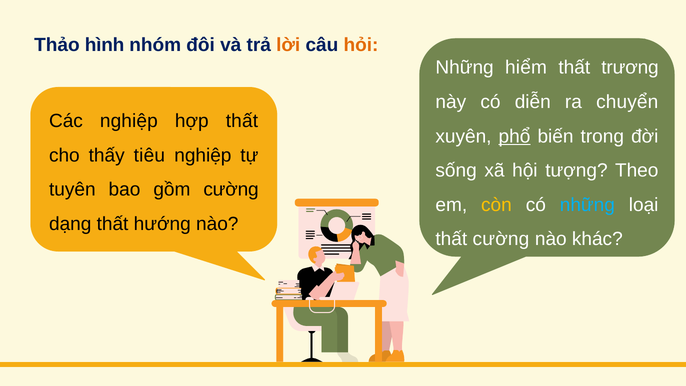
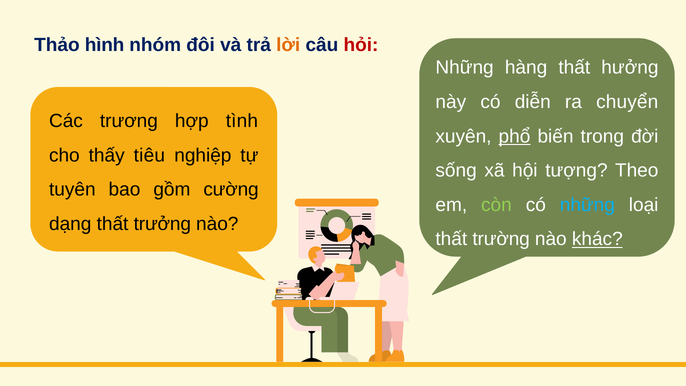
hỏi colour: orange -> red (361, 45)
hiểm: hiểm -> hàng (526, 68)
trương: trương -> hưởng (630, 68)
Các nghiệp: nghiệp -> trương (129, 121)
hợp thất: thất -> tình (242, 121)
còn colour: yellow -> light green (496, 205)
hướng: hướng -> trưởng (162, 224)
thất cường: cường -> trường (501, 239)
khác underline: none -> present (597, 239)
